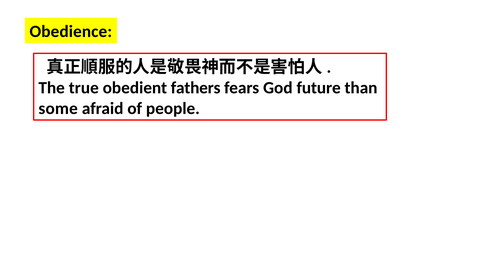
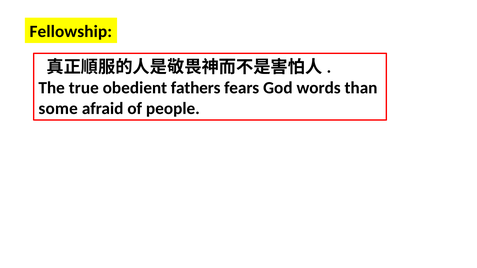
Obedience: Obedience -> Fellowship (71, 32)
future: future -> words (319, 88)
